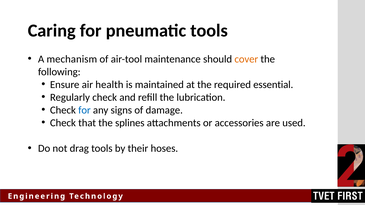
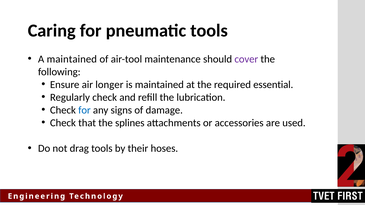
A mechanism: mechanism -> maintained (72, 59)
cover colour: orange -> purple (246, 59)
health: health -> longer (109, 85)
